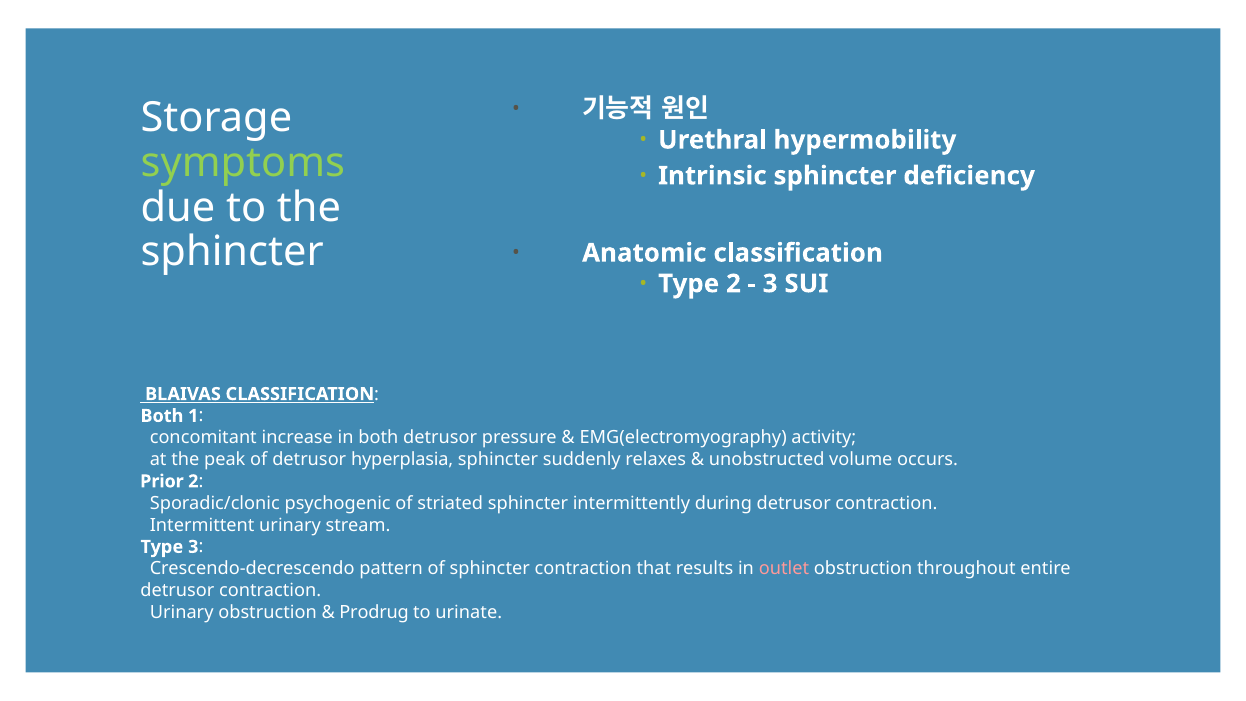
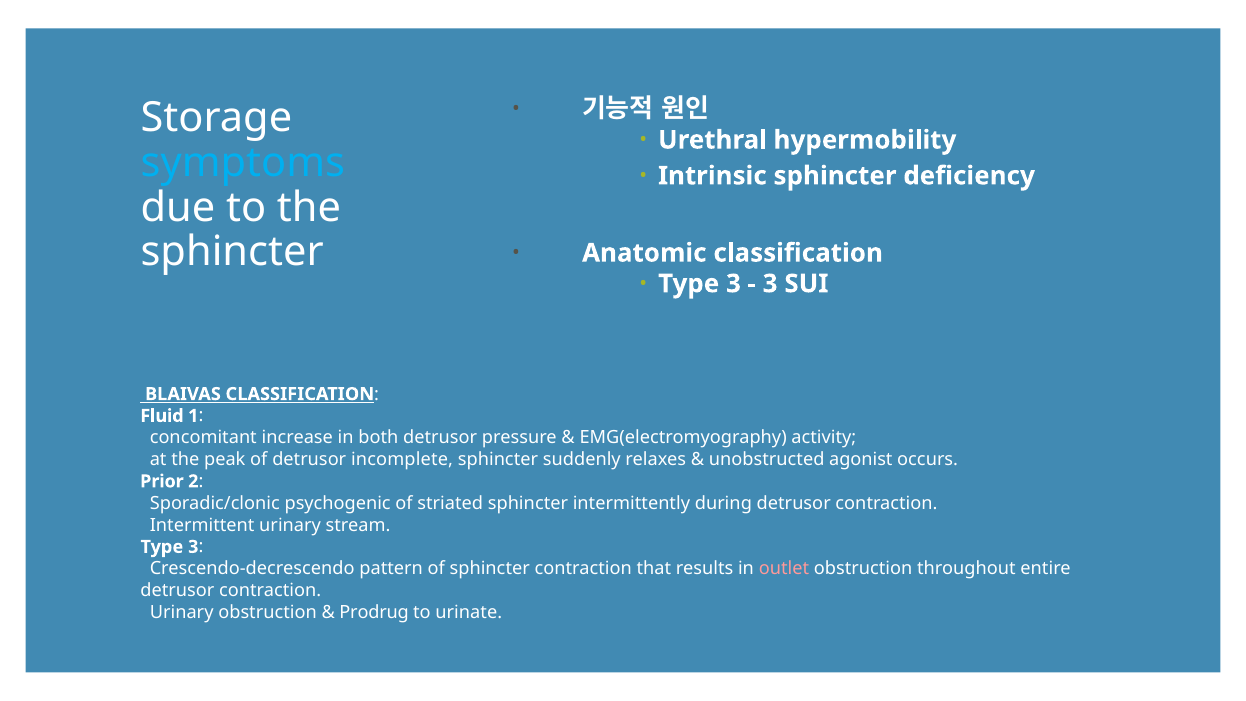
symptoms colour: light green -> light blue (243, 162)
2: 2 -> 3 (734, 284)
Both: Both -> Fluid (162, 416)
hyperplasia: hyperplasia -> incomplete (402, 459)
volume: volume -> agonist (861, 459)
